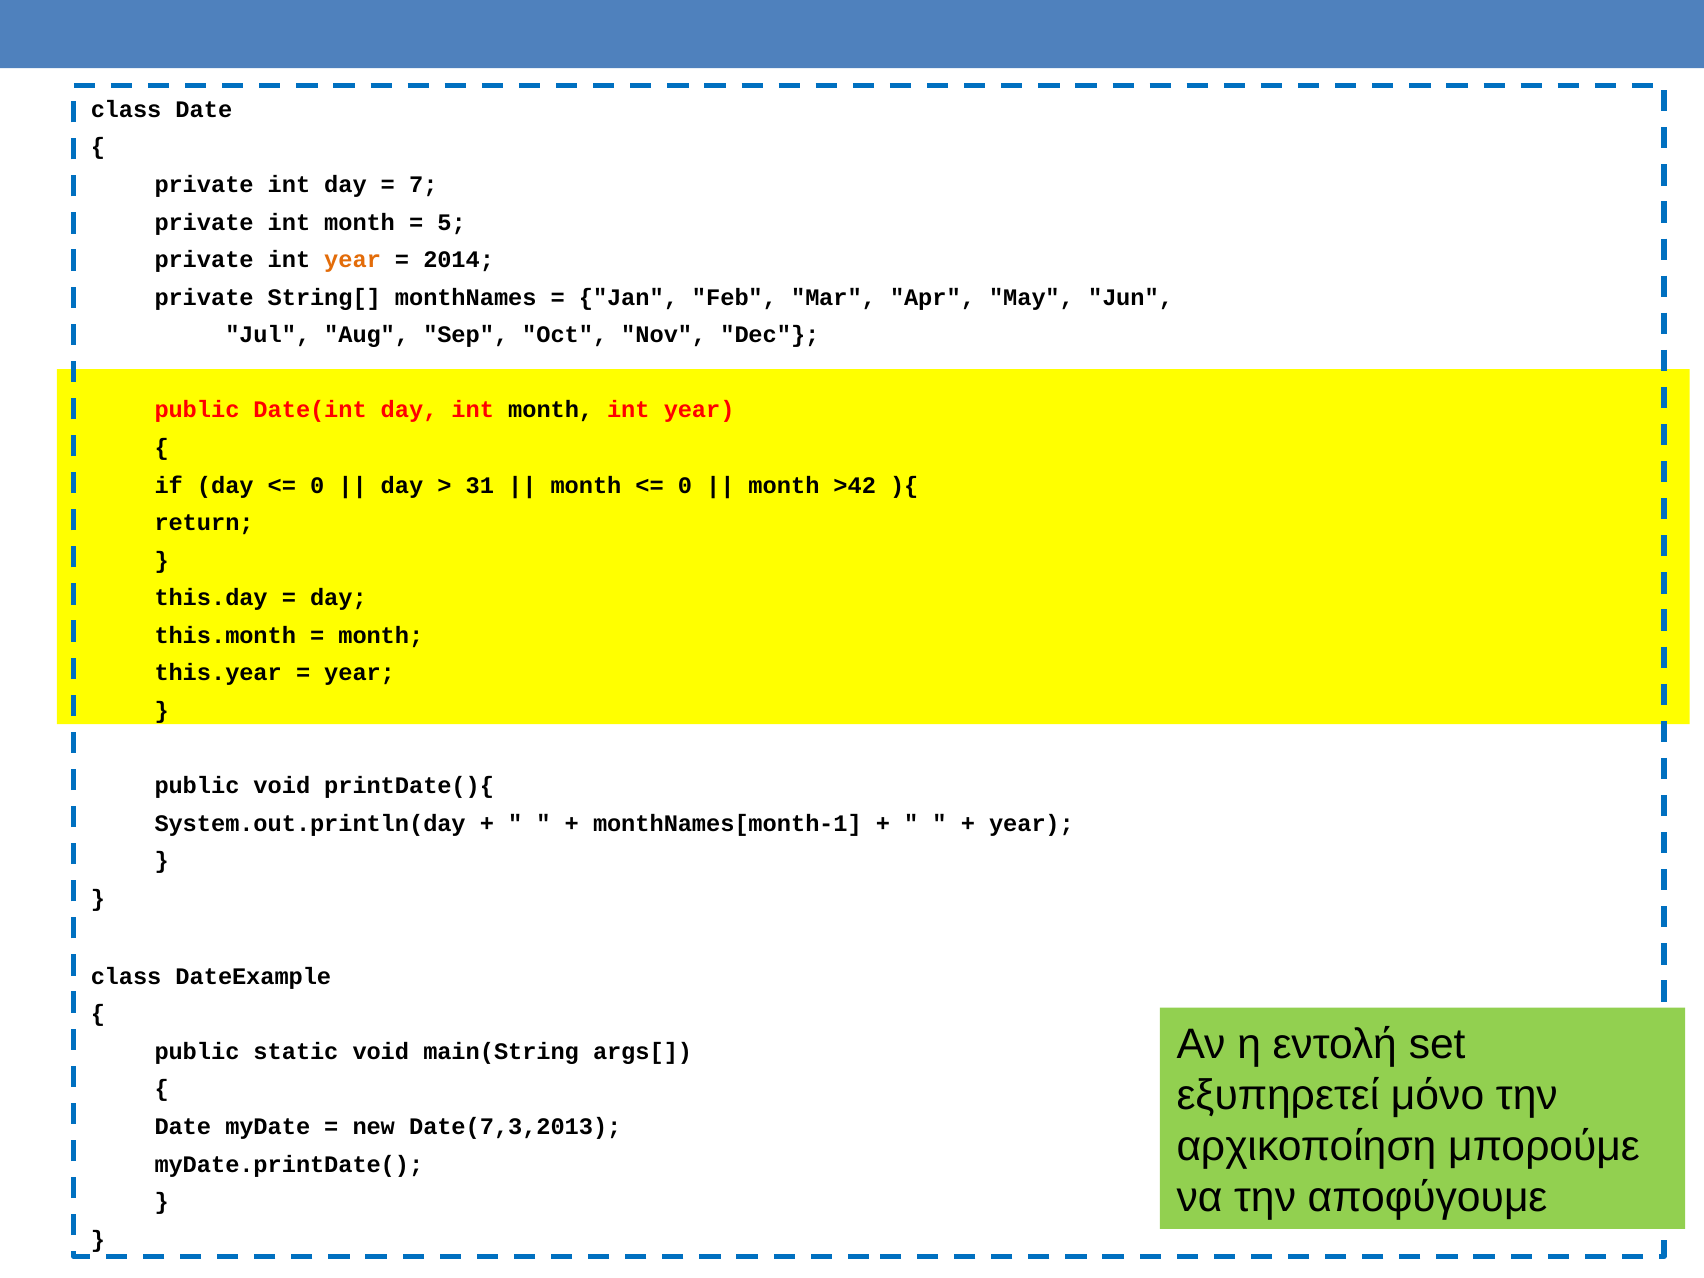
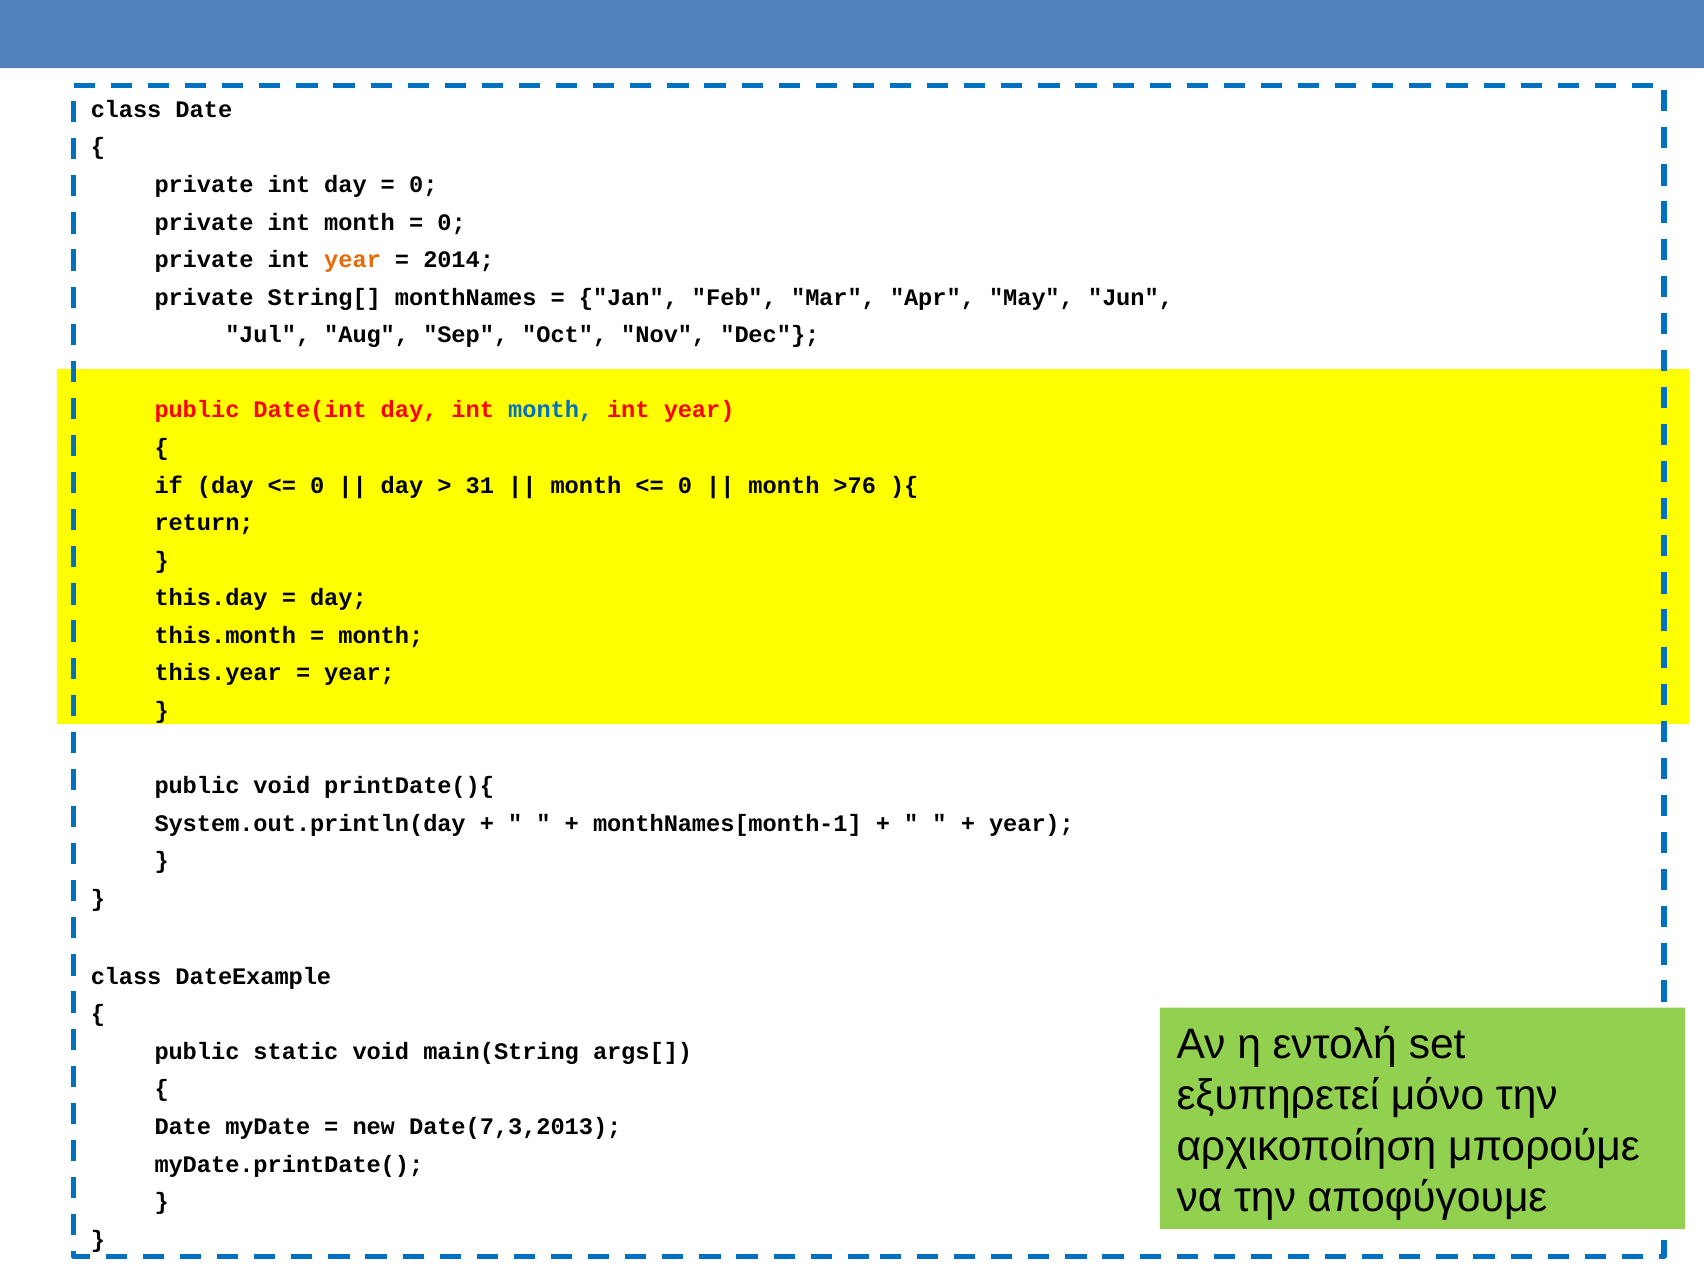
7: 7 -> 0 (423, 185)
5: 5 -> 0 (452, 222)
month colour: black -> blue (551, 410)
>42: >42 -> >76 (855, 485)
